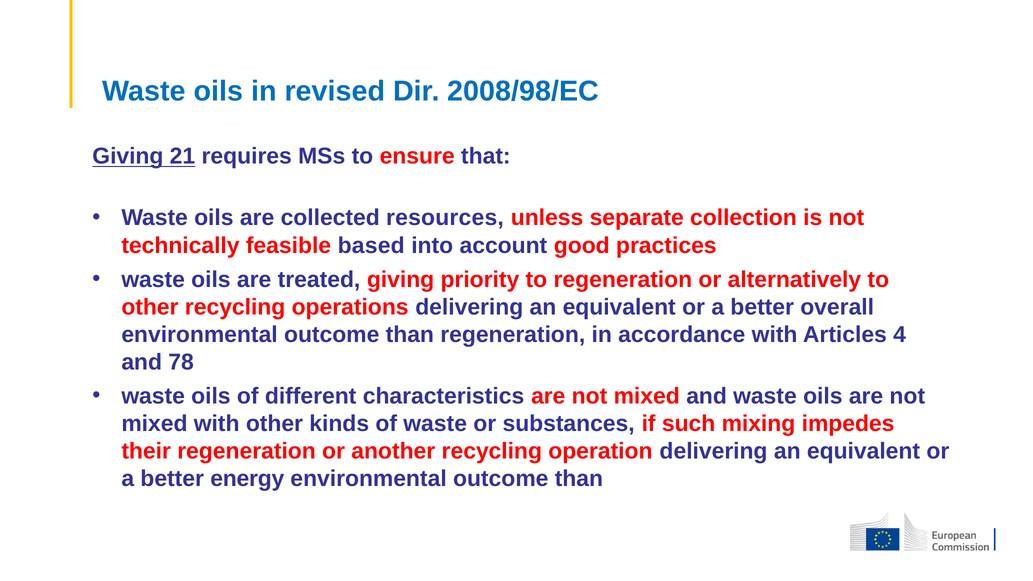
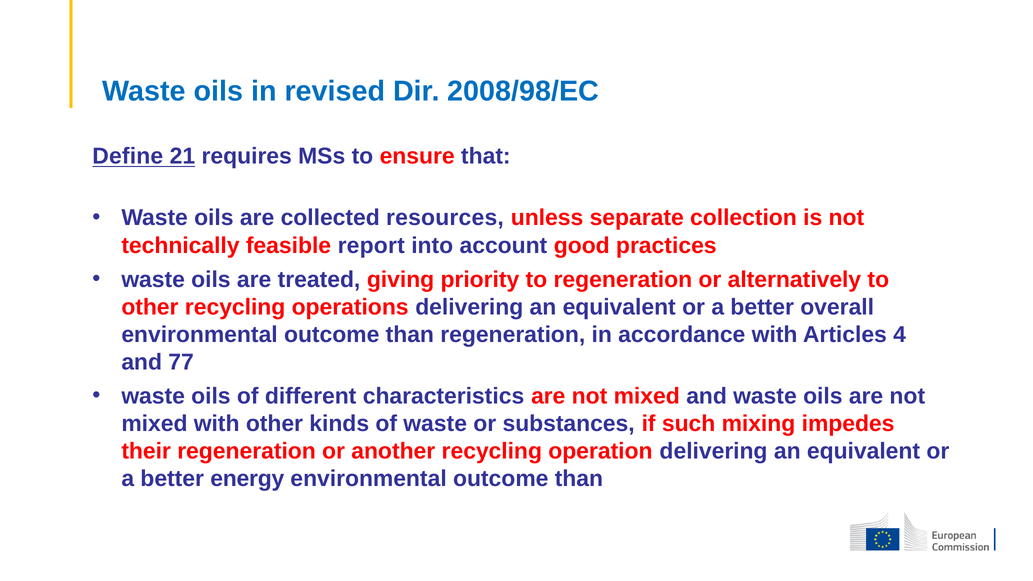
Giving: Giving -> Define (128, 156)
based: based -> report (371, 245)
78: 78 -> 77 (181, 362)
